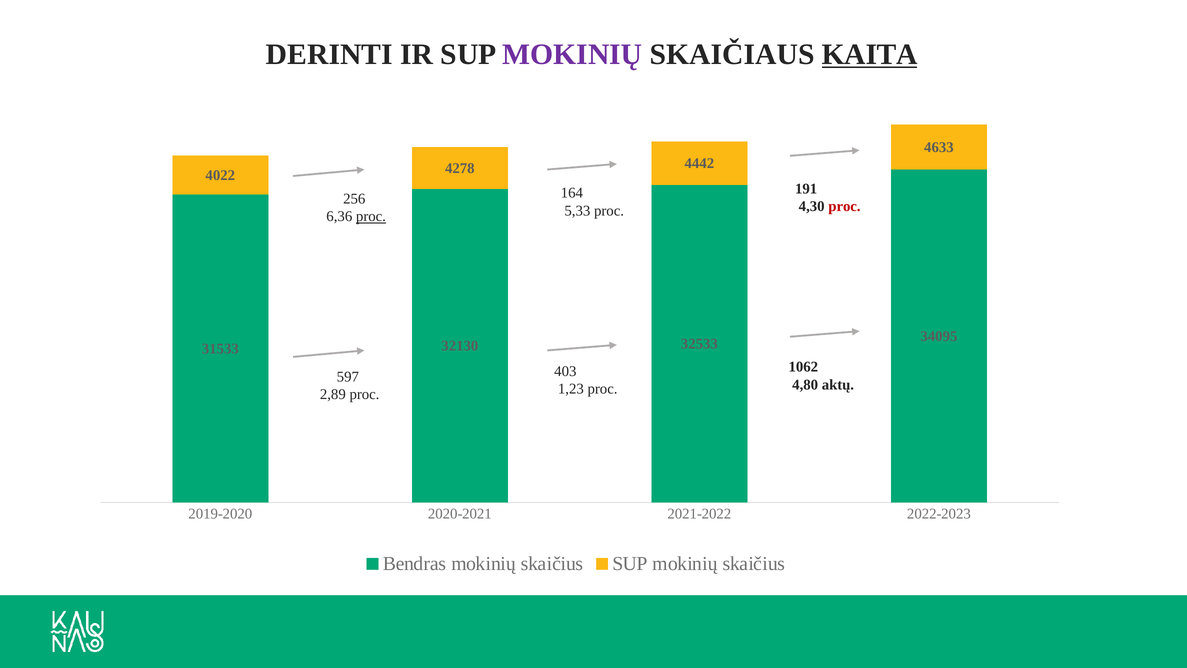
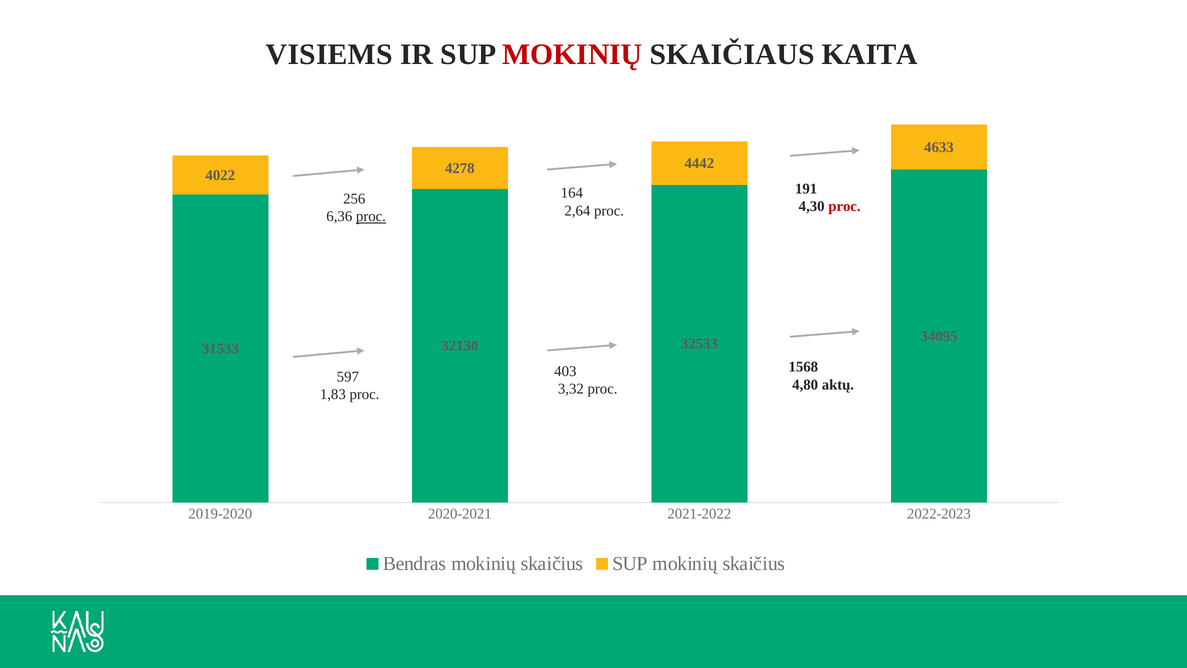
DERINTI: DERINTI -> VISIEMS (329, 55)
MOKINIŲ colour: purple -> red (572, 55)
KAITA underline: present -> none (870, 55)
5,33: 5,33 -> 2,64 (577, 211)
1062: 1062 -> 1568 (803, 367)
1,23: 1,23 -> 3,32 (571, 389)
2,89: 2,89 -> 1,83 (333, 394)
